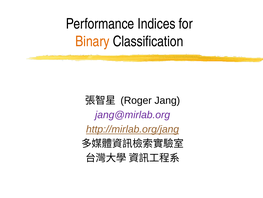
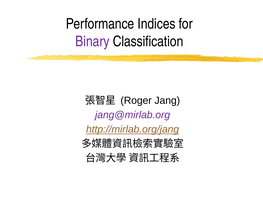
Binary colour: orange -> purple (92, 41)
